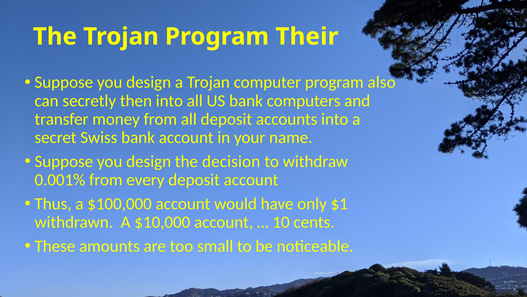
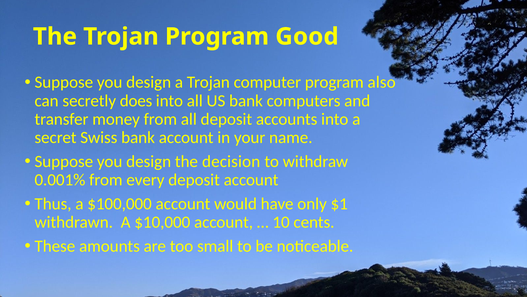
Their: Their -> Good (307, 37)
then: then -> does (136, 101)
